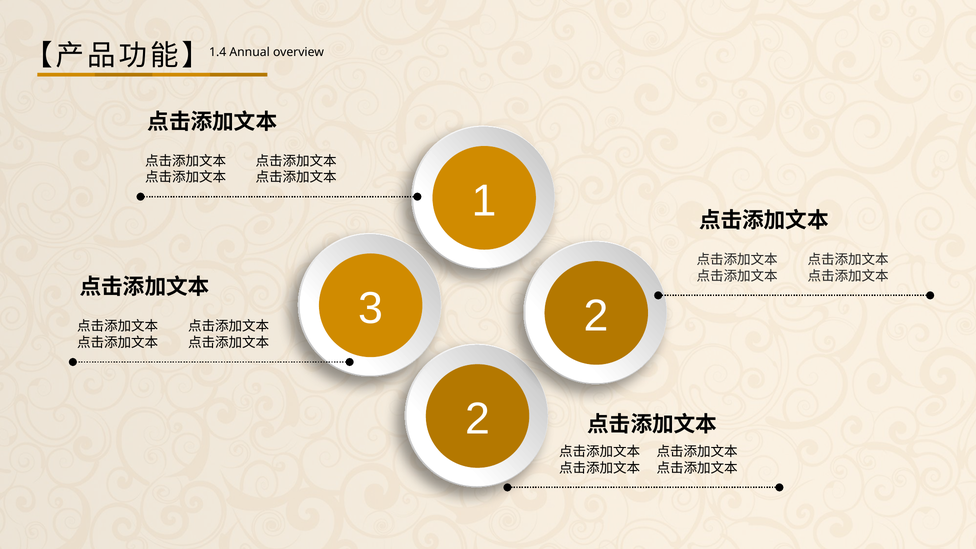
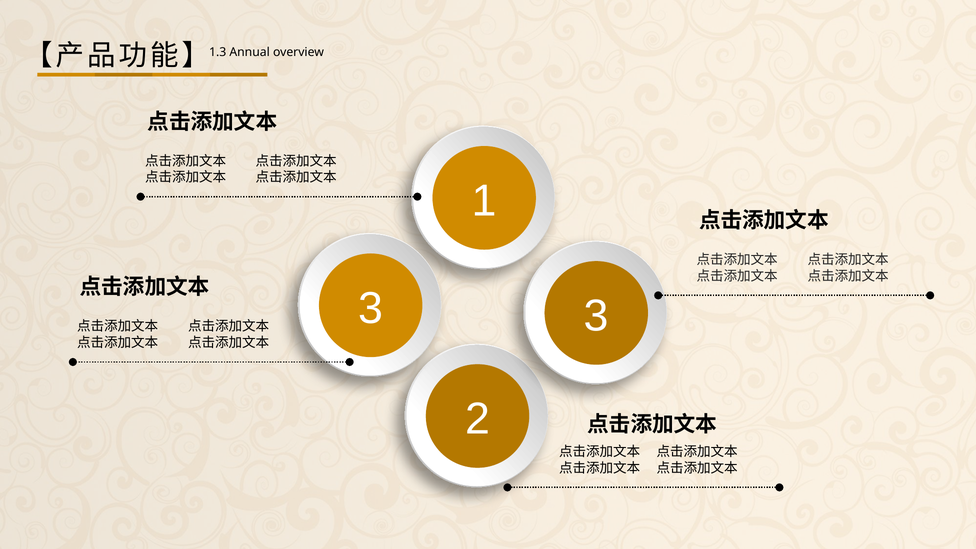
1.4: 1.4 -> 1.3 (218, 52)
3 2: 2 -> 3 (596, 316)
